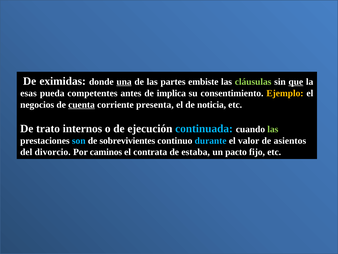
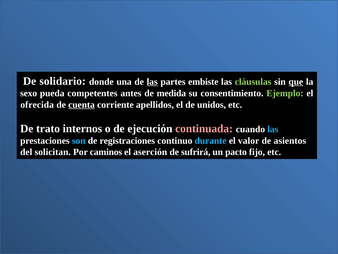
eximidas: eximidas -> solidario (63, 81)
una underline: present -> none (124, 82)
las underline: none -> present (152, 82)
esas: esas -> sexo (29, 93)
implica: implica -> medida (171, 93)
Ejemplo colour: yellow -> light green (285, 93)
negocios: negocios -> ofrecida (37, 104)
presenta: presenta -> apellidos (155, 104)
noticia: noticia -> unidos (212, 104)
continuada colour: light blue -> pink (204, 128)
las colour: light green -> light blue (273, 129)
sobrevivientes: sobrevivientes -> registraciones (127, 141)
divorcio: divorcio -> solicitan (53, 152)
contrata: contrata -> aserción (150, 152)
estaba: estaba -> sufrirá (196, 152)
